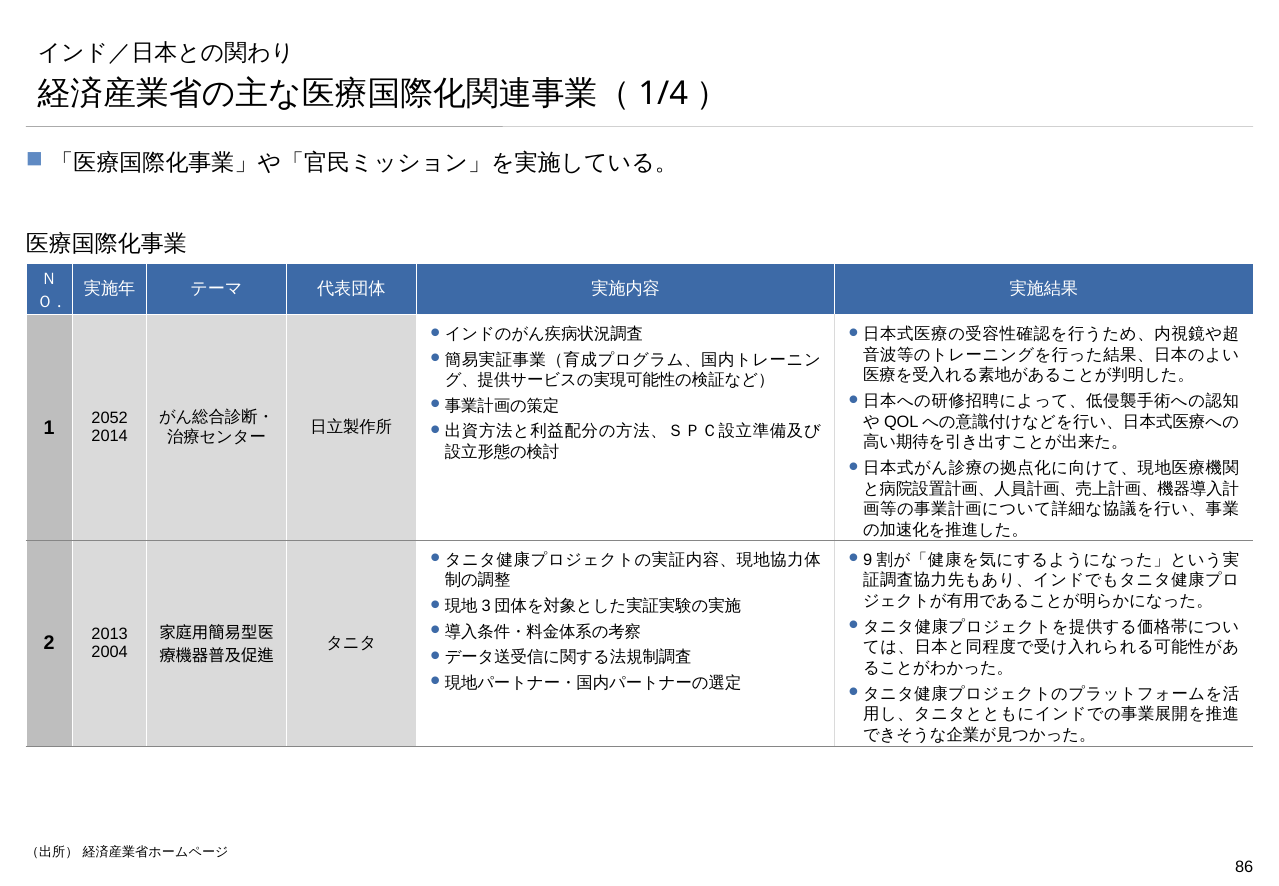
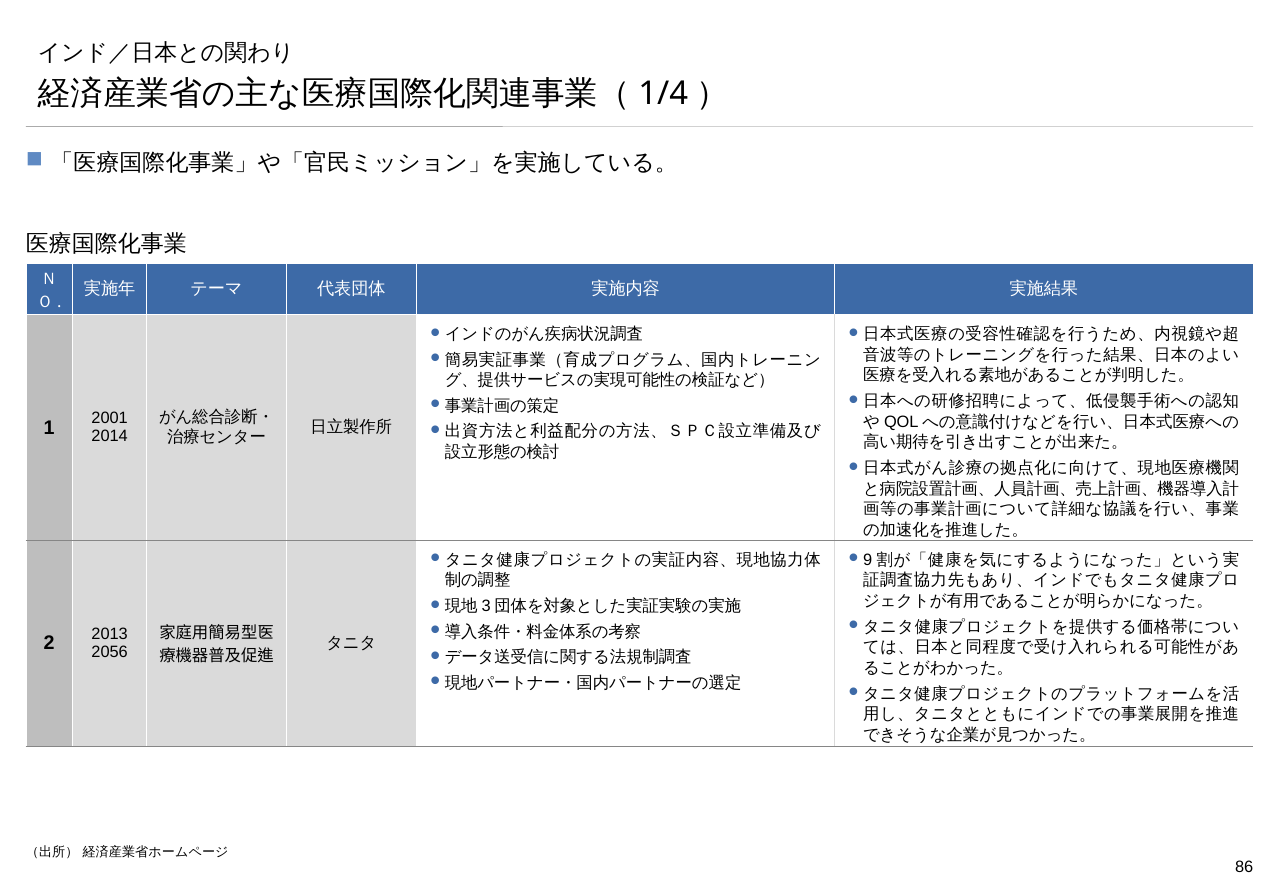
2052: 2052 -> 2001 (110, 418)
2004: 2004 -> 2056 (110, 652)
